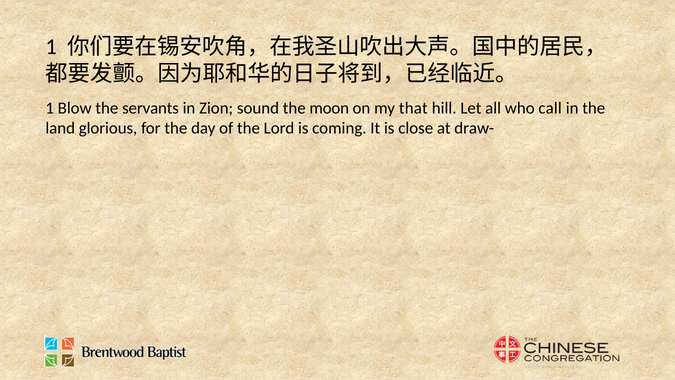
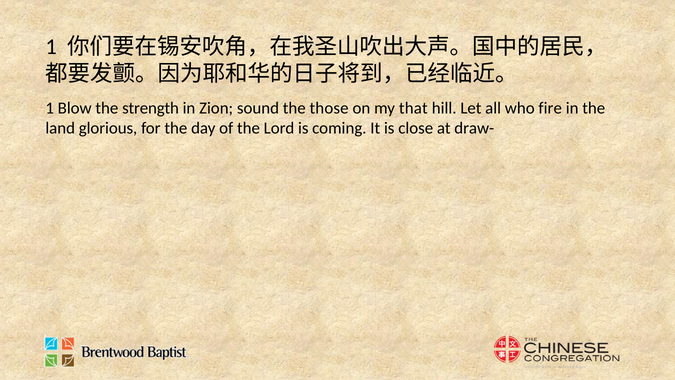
servants: servants -> strength (151, 108)
moon: moon -> those (329, 108)
call: call -> fire (550, 108)
